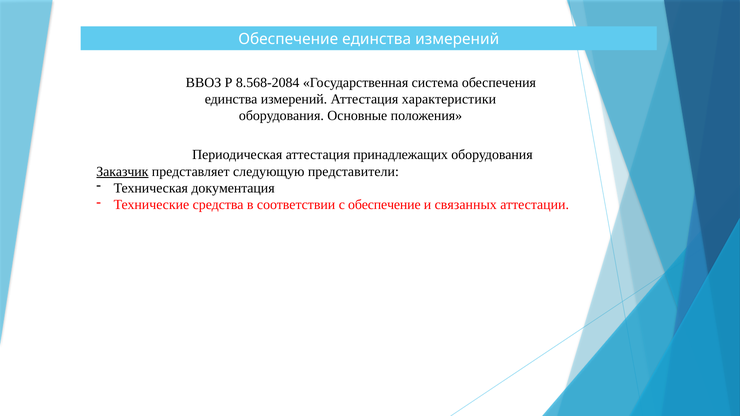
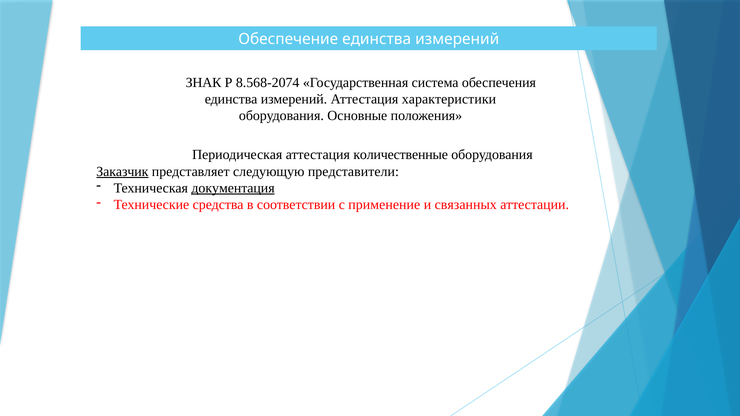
ВВОЗ: ВВОЗ -> ЗНАК (204, 83)
8.568-2084: 8.568-2084 -> 8.568-2074 (268, 83)
принадлежащих: принадлежащих -> количественные (401, 155)
документация underline: none -> present (233, 188)
с обеспечение: обеспечение -> применение (384, 205)
